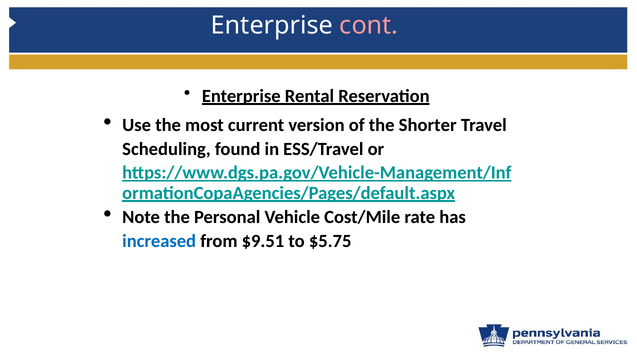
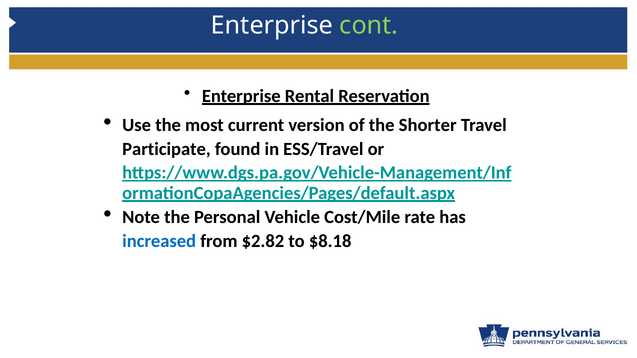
cont colour: pink -> light green (369, 26)
Scheduling: Scheduling -> Participate (166, 149)
$9.51: $9.51 -> $2.82 (263, 241)
$5.75: $5.75 -> $8.18 (330, 241)
